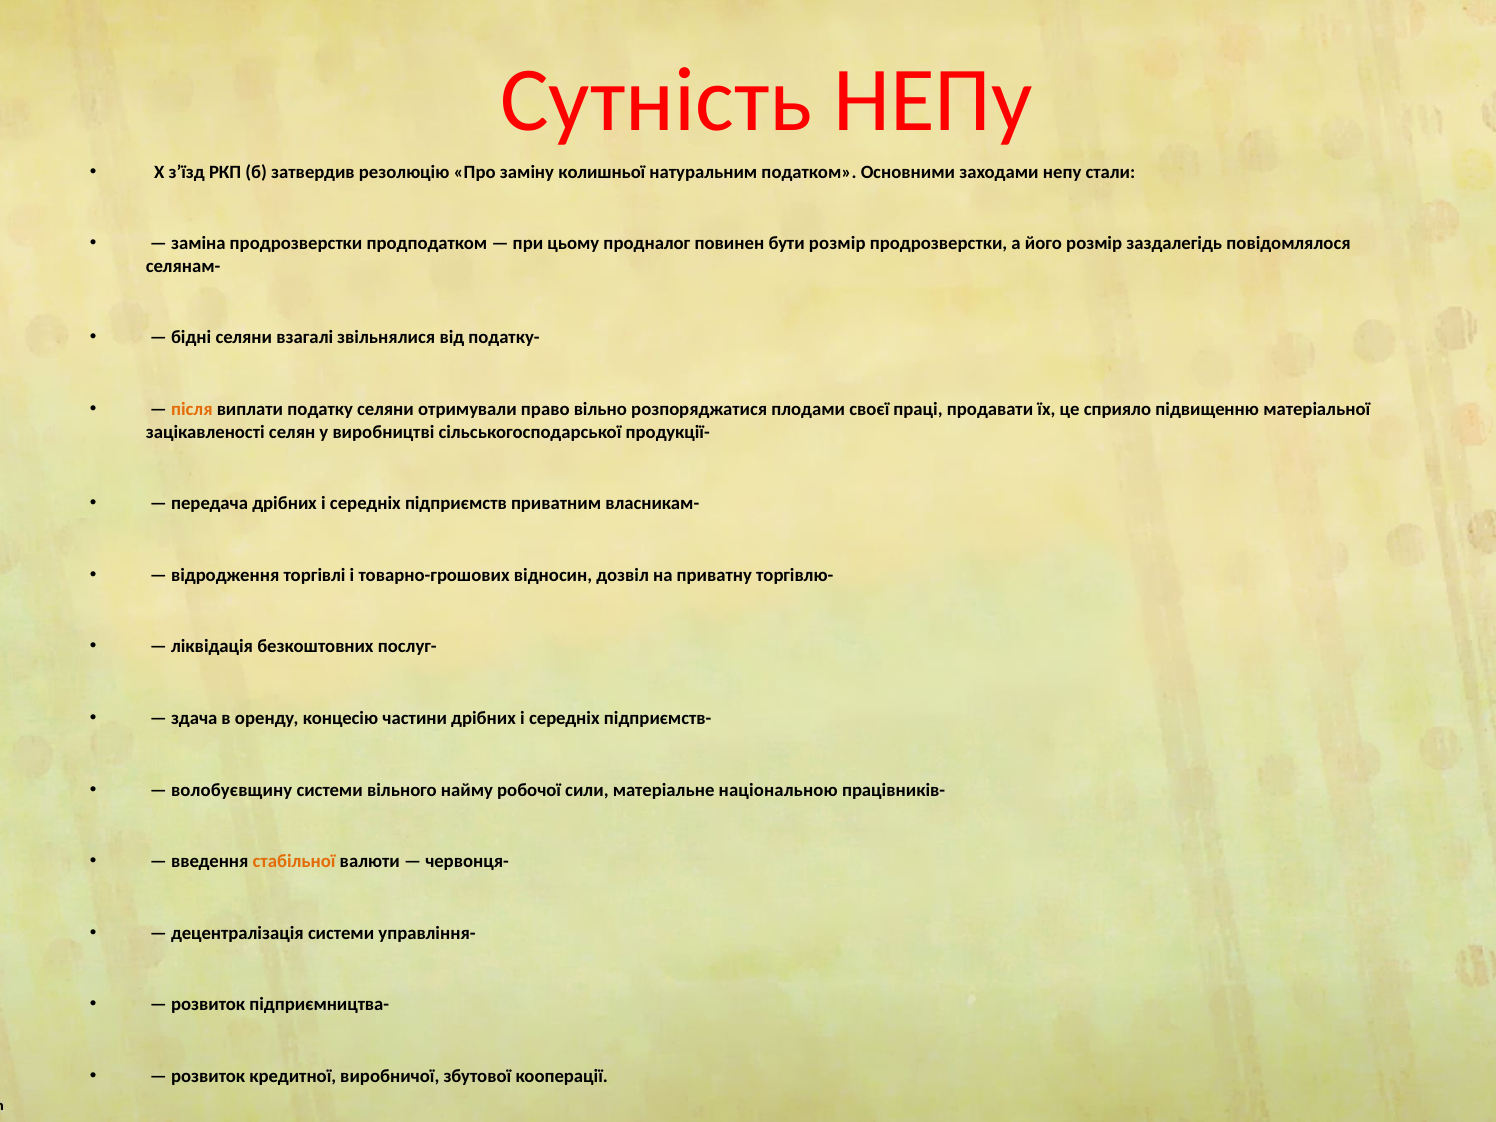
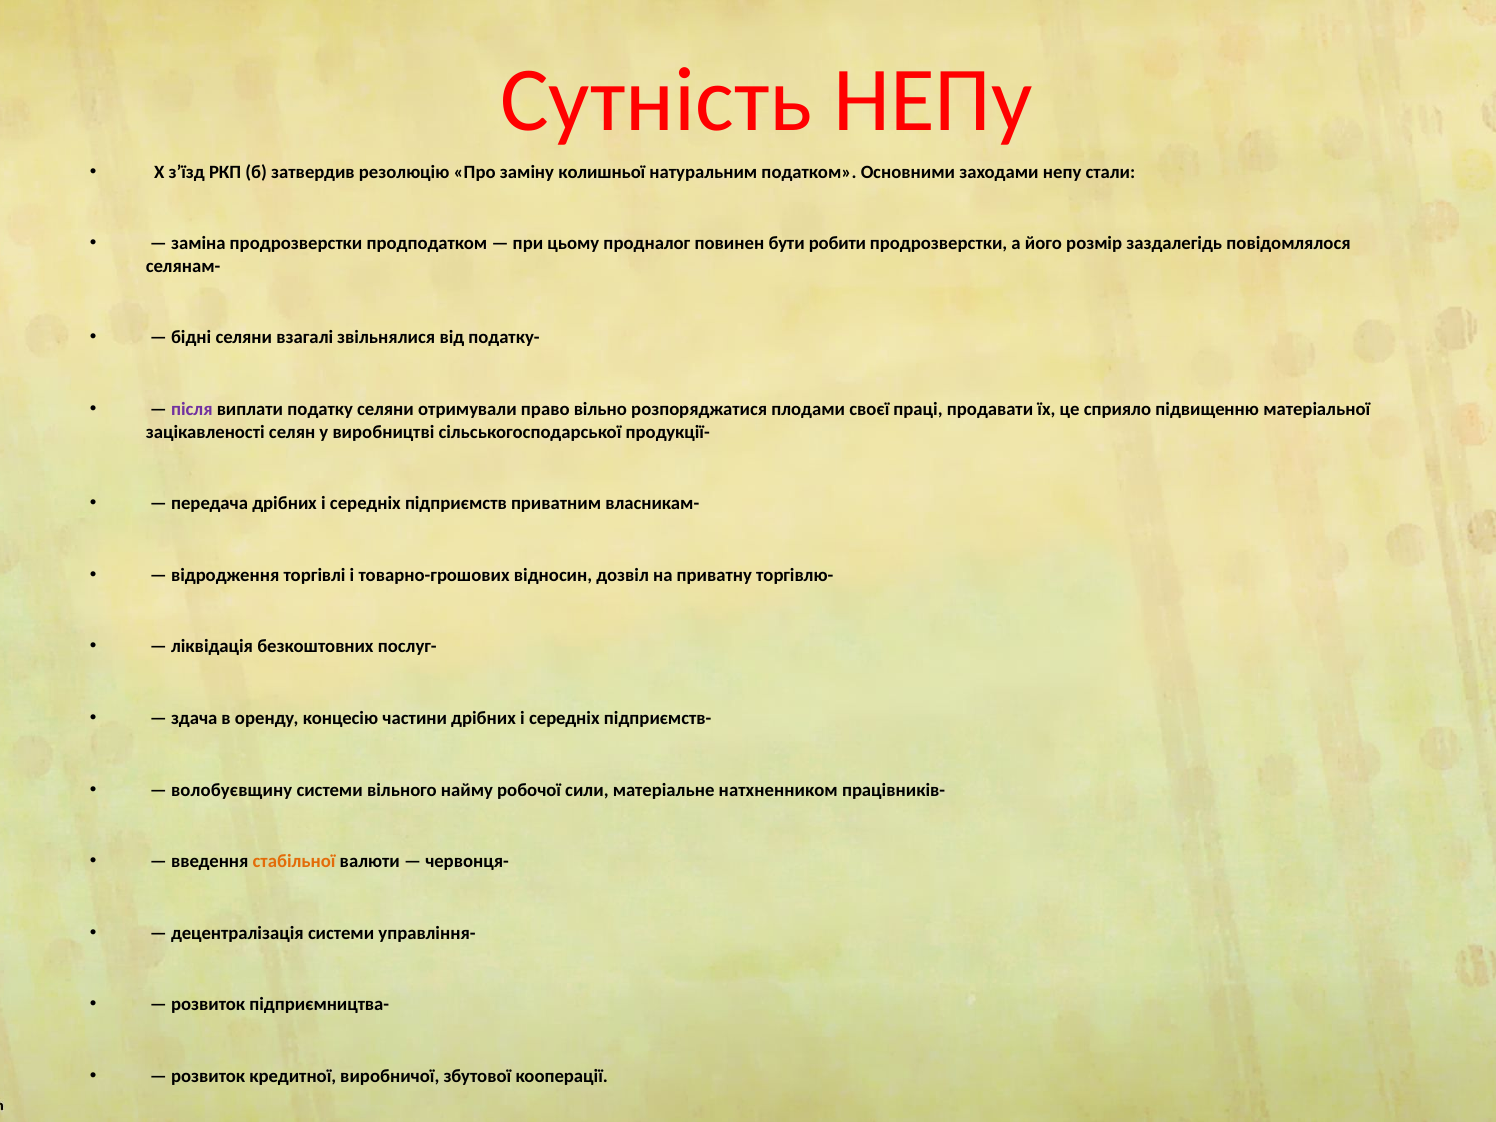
бути розмір: розмір -> робити (837, 244)
після colour: orange -> purple (192, 409)
національною: національною -> натхненником (778, 790)
